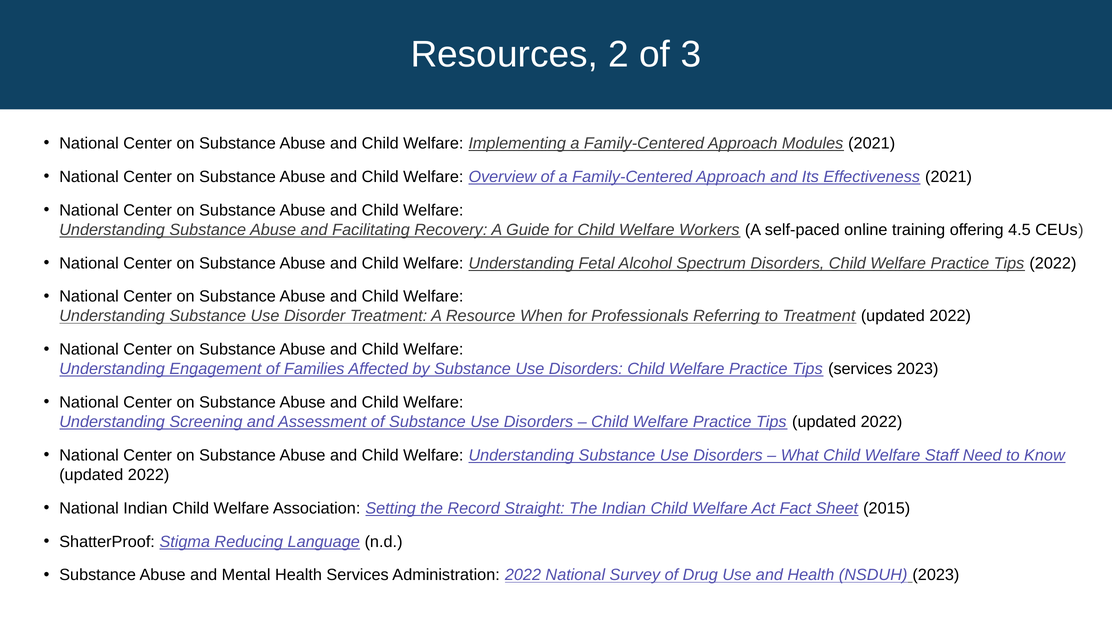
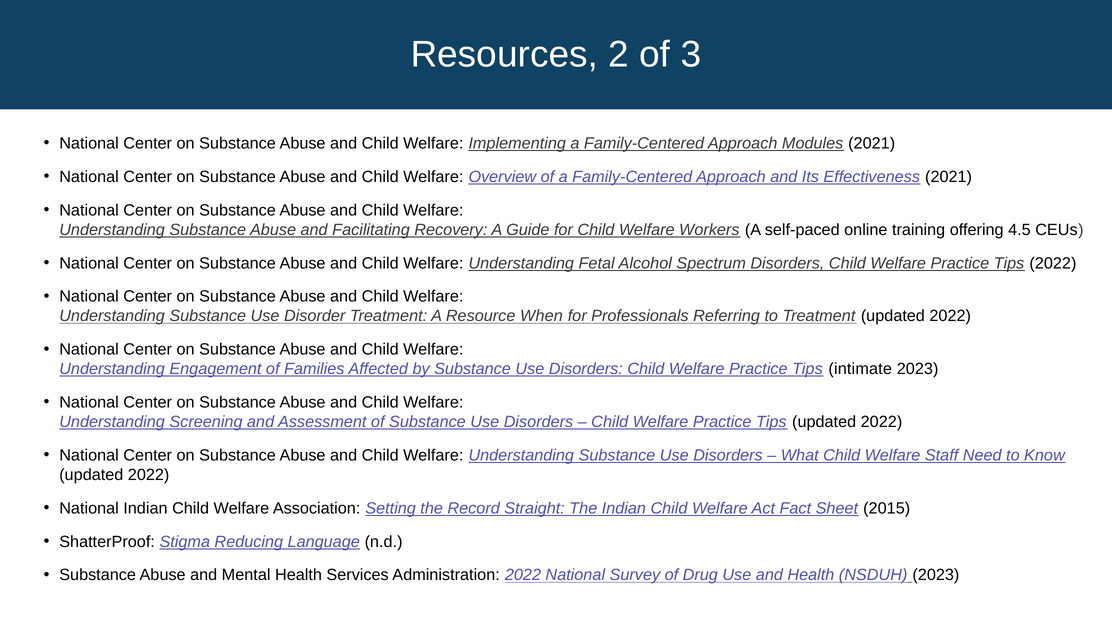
Tips services: services -> intimate (860, 369)
